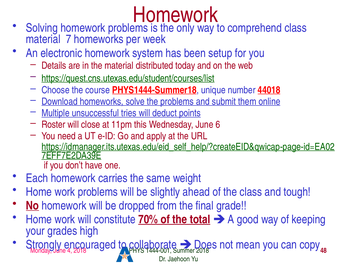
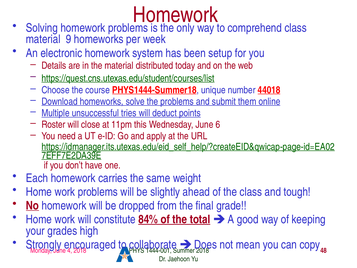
7: 7 -> 9 (69, 39)
70%: 70% -> 84% (148, 219)
